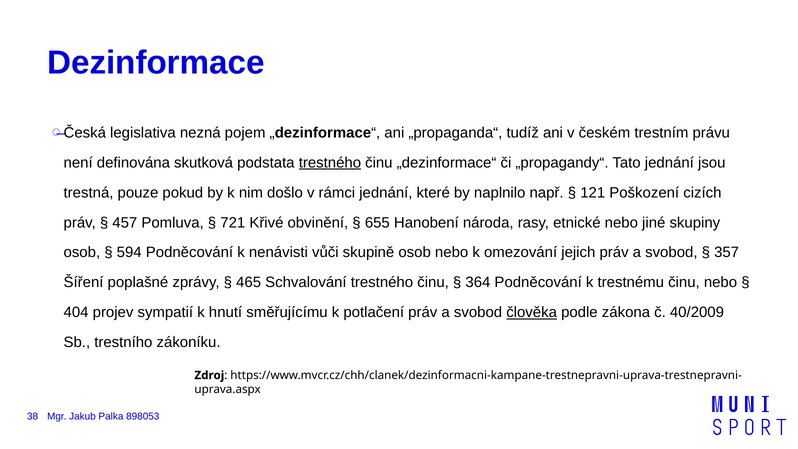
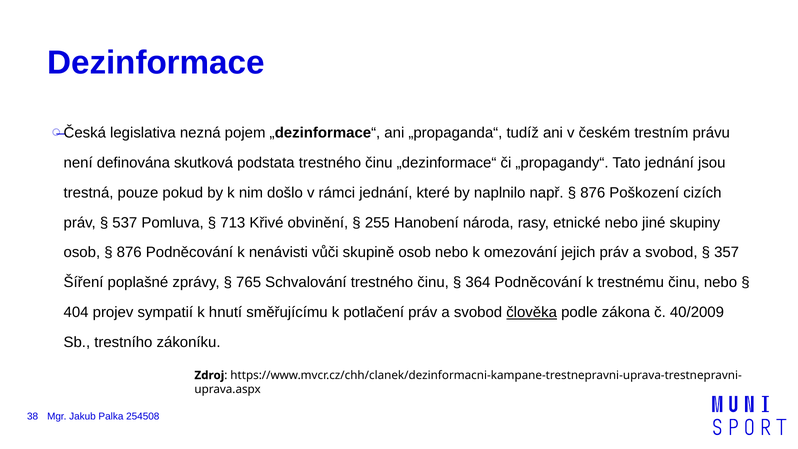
trestného underline: present -> none (330, 163)
121: 121 -> 876 (593, 193)
457: 457 -> 537 (125, 223)
721: 721 -> 713 (233, 223)
655: 655 -> 255 (377, 223)
594: 594 -> 876 (129, 252)
465: 465 -> 765 (249, 282)
898053: 898053 -> 254508 (143, 417)
